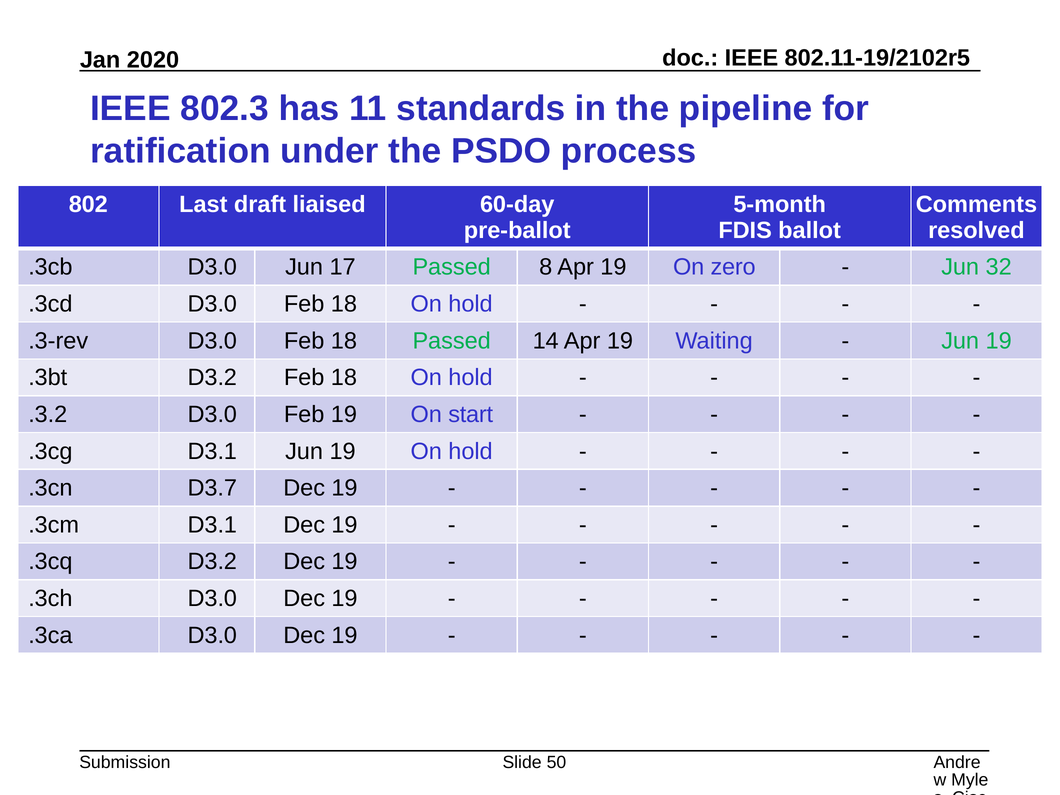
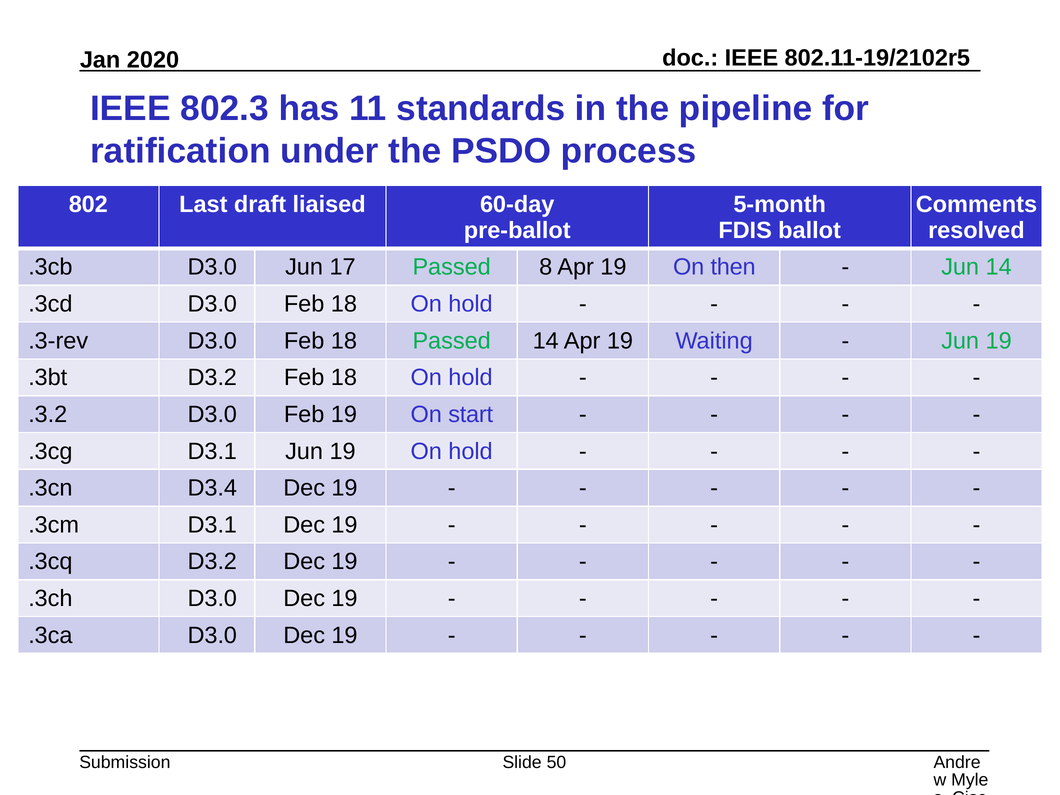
zero: zero -> then (733, 267)
Jun 32: 32 -> 14 (999, 267)
D3.7: D3.7 -> D3.4 (212, 488)
